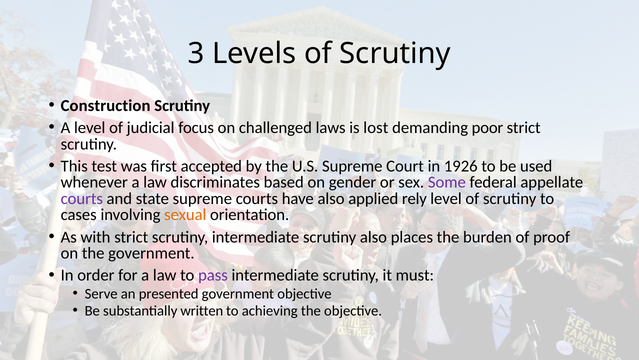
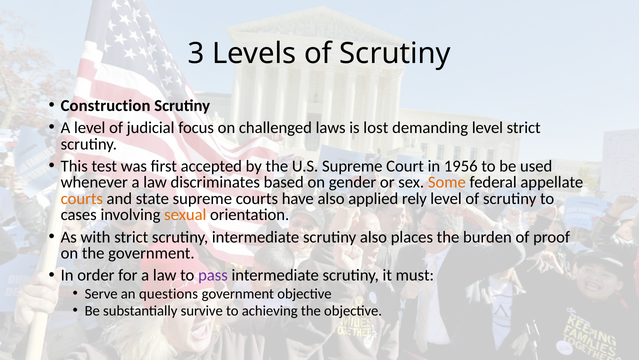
demanding poor: poor -> level (487, 128)
1926: 1926 -> 1956 (461, 166)
Some colour: purple -> orange (447, 182)
courts colour: purple -> orange (82, 198)
presented: presented -> questions (169, 293)
written: written -> survive (202, 310)
